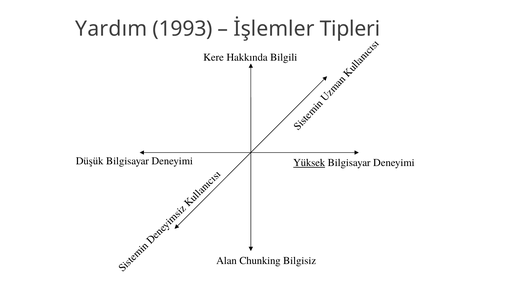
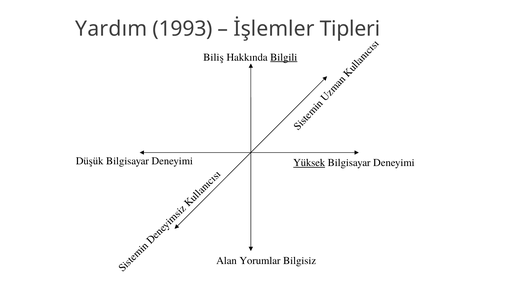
Kere: Kere -> Biliş (214, 57)
Bilgili underline: none -> present (284, 57)
Chunking: Chunking -> Yorumlar (260, 260)
